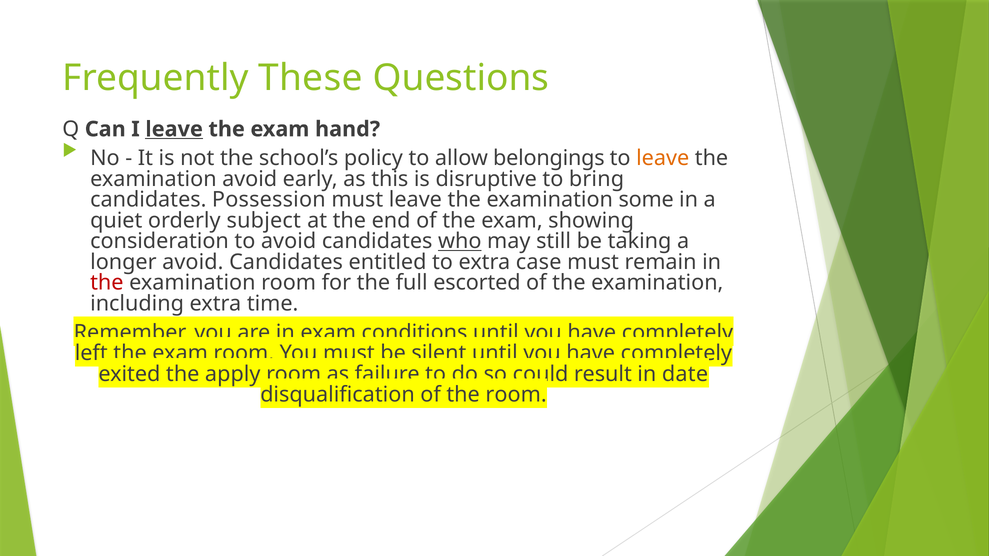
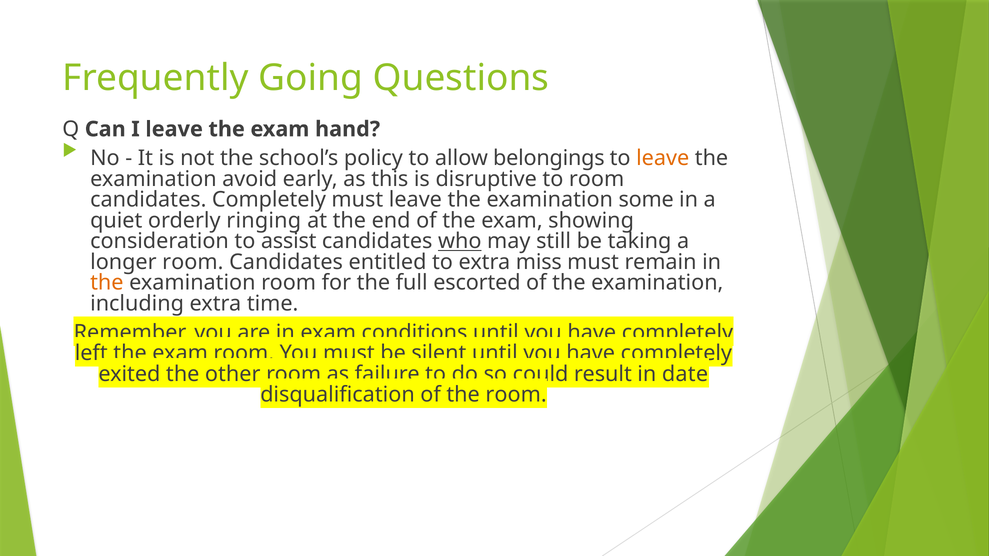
These: These -> Going (311, 78)
leave underline: present -> none (174, 129)
to bring: bring -> room (597, 179)
candidates Possession: Possession -> Completely (269, 200)
subject: subject -> ringing (264, 221)
to avoid: avoid -> assist (289, 241)
longer avoid: avoid -> room (193, 262)
case: case -> miss (539, 262)
the colour: red -> orange (107, 283)
apply: apply -> other (233, 374)
